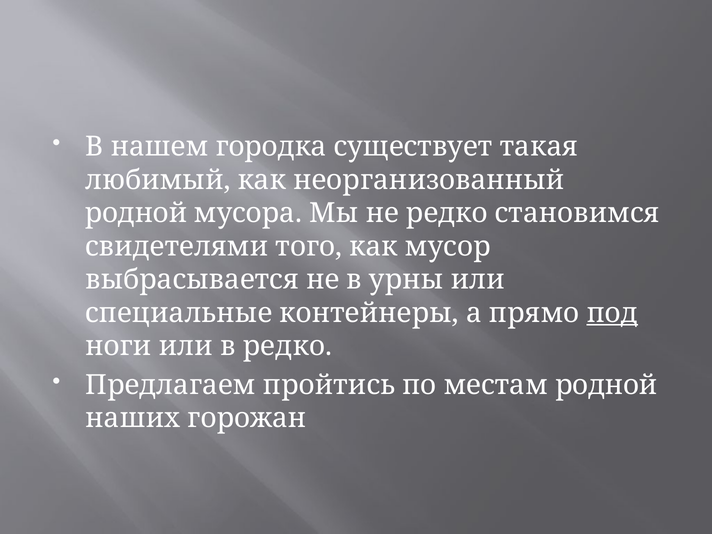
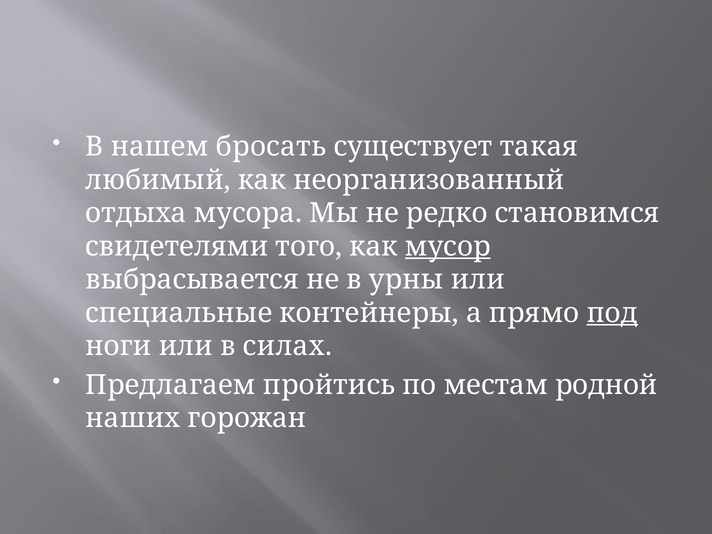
городка: городка -> бросать (271, 147)
родной: родной -> отдыха (136, 213)
мусор underline: none -> present (448, 246)
в редко: редко -> силах (287, 346)
